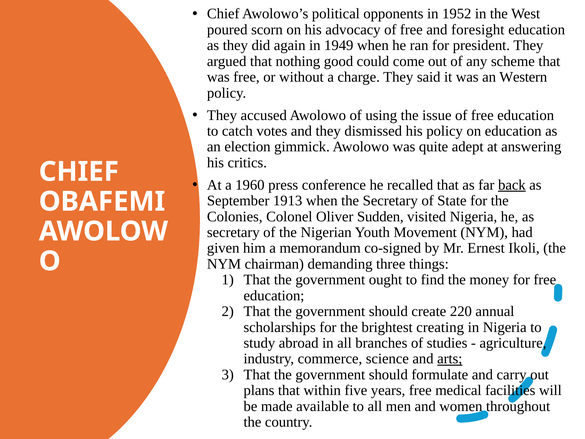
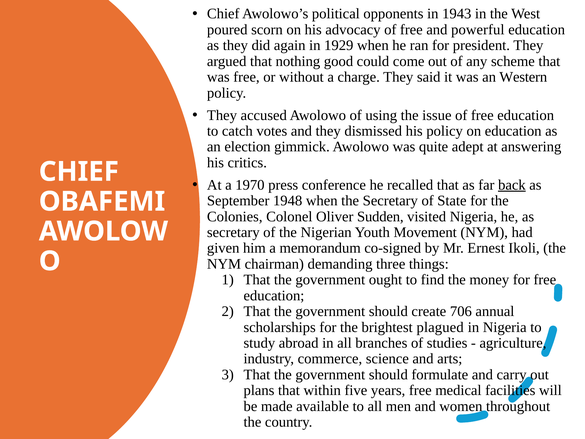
1952: 1952 -> 1943 (457, 14)
foresight: foresight -> powerful (478, 30)
1949: 1949 -> 1929 (339, 45)
1960: 1960 -> 1970 (250, 185)
1913: 1913 -> 1948 (288, 201)
220: 220 -> 706 (461, 311)
creating: creating -> plagued (440, 327)
arts underline: present -> none (450, 359)
